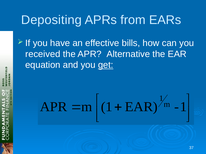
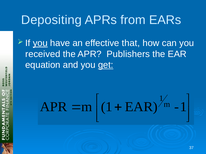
you underline: none -> present (40, 43)
bills: bills -> that (131, 43)
Alternative: Alternative -> Publishers (128, 54)
